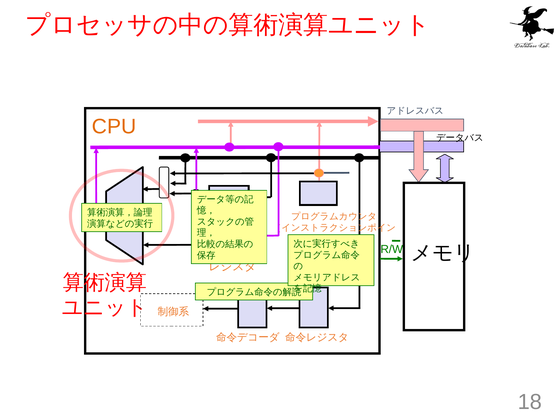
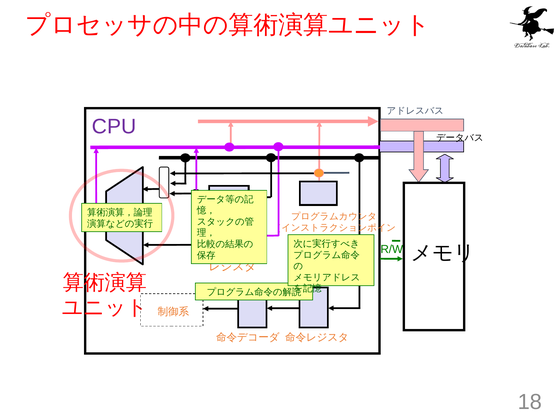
CPU colour: orange -> purple (114, 126)
